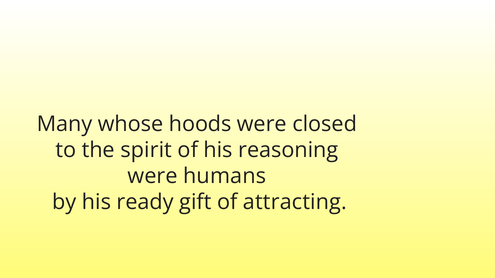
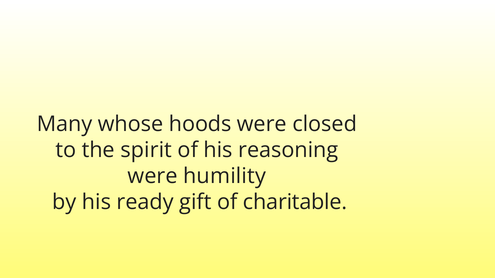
humans: humans -> humility (225, 176)
attracting: attracting -> charitable (295, 202)
